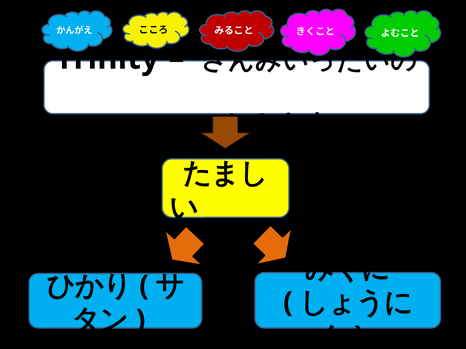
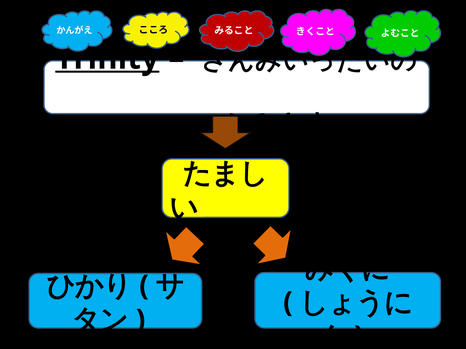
Trinity underline: none -> present (107, 58)
